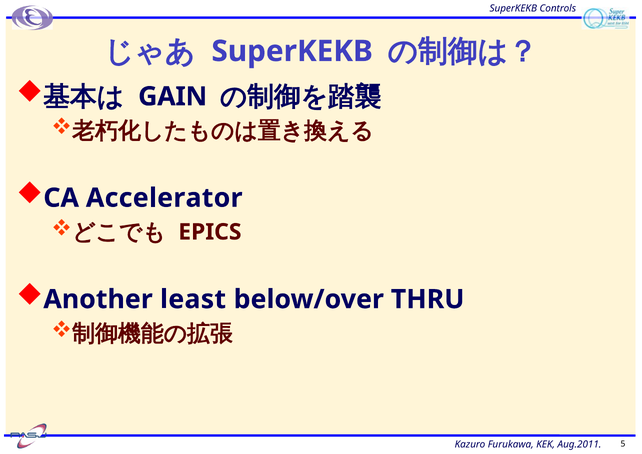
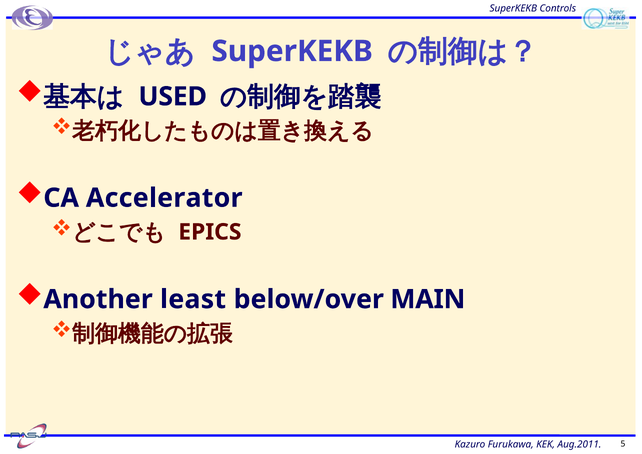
GAIN: GAIN -> USED (173, 97)
THRU: THRU -> MAIN (428, 300)
